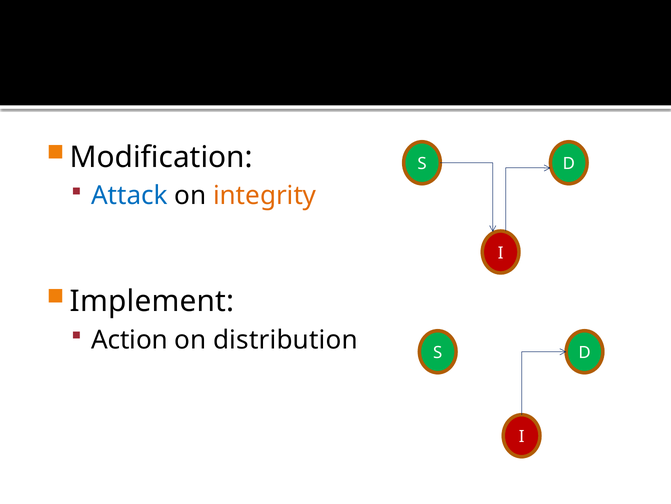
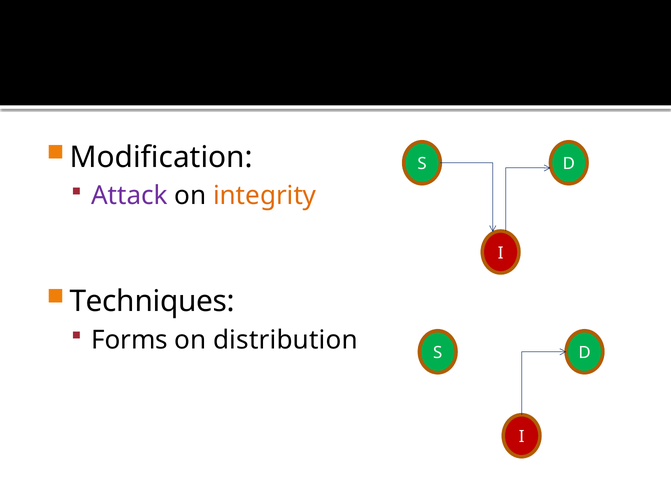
Attack colour: blue -> purple (129, 195)
Implement: Implement -> Techniques (152, 301)
Action: Action -> Forms (130, 339)
